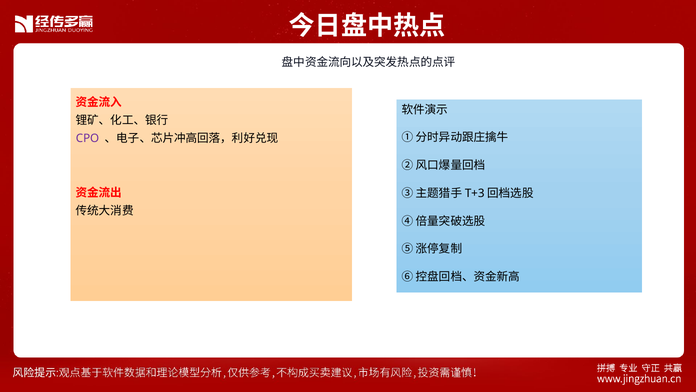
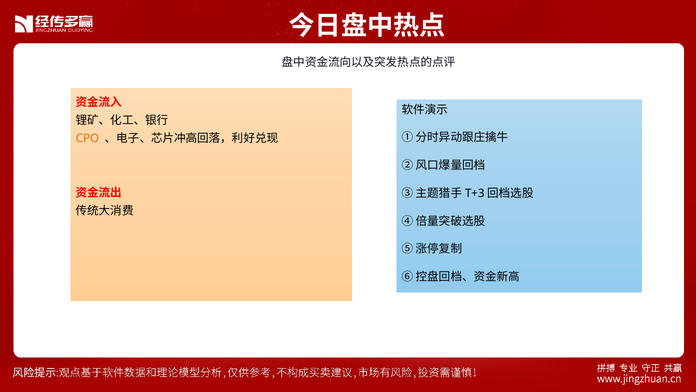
CPO colour: purple -> orange (88, 138)
